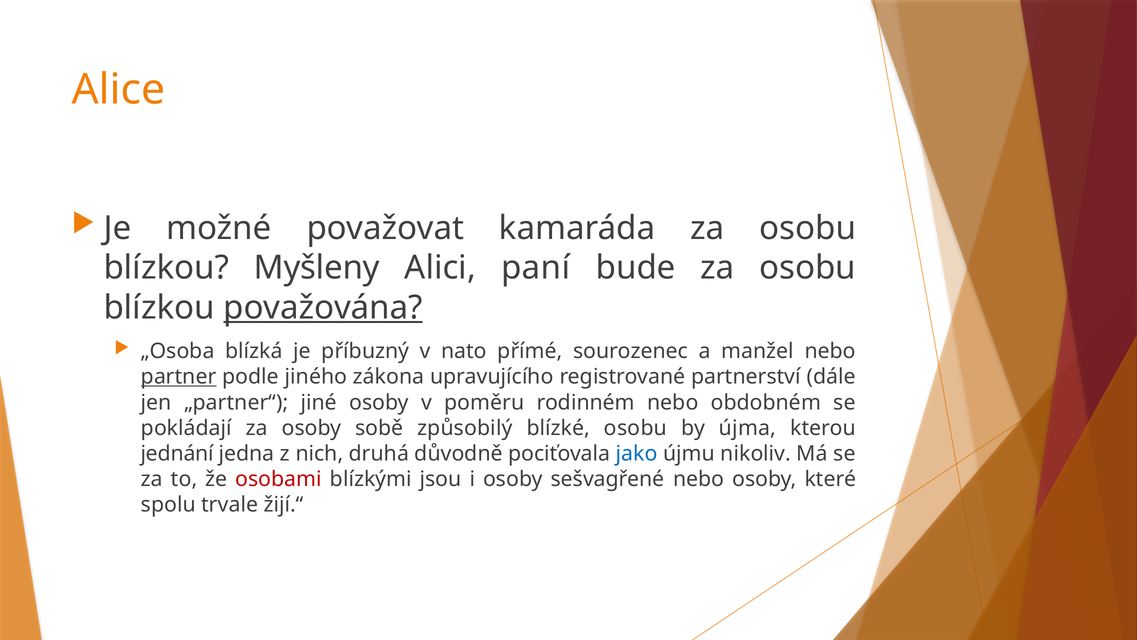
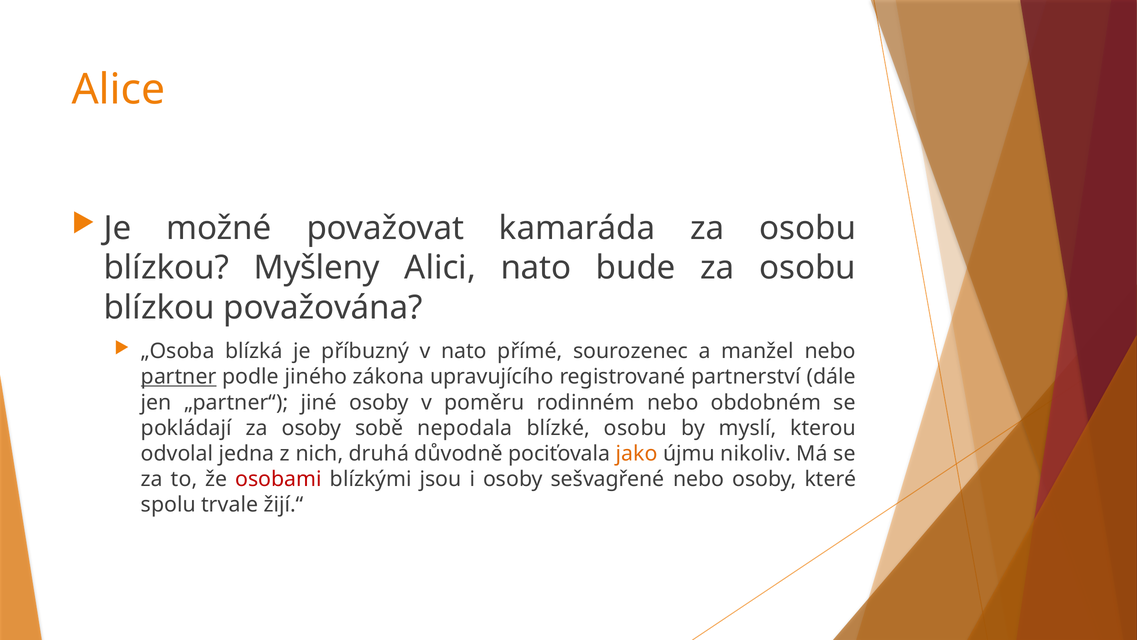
Alici paní: paní -> nato (536, 268)
považována underline: present -> none (323, 307)
způsobilý: způsobilý -> nepodala (465, 428)
újma: újma -> myslí (748, 428)
jednání: jednání -> odvolal (177, 453)
jako colour: blue -> orange (637, 453)
